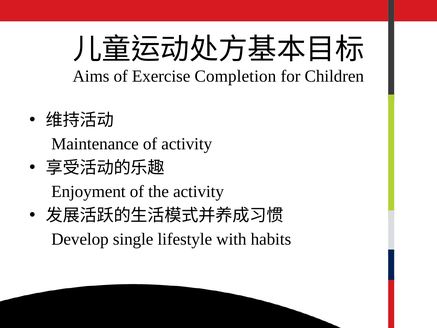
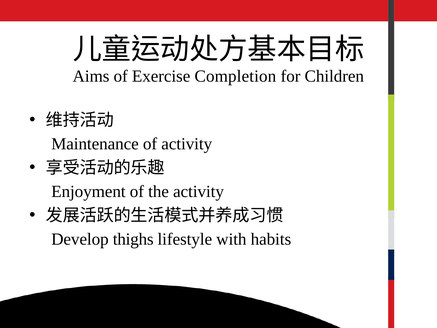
single: single -> thighs (133, 239)
